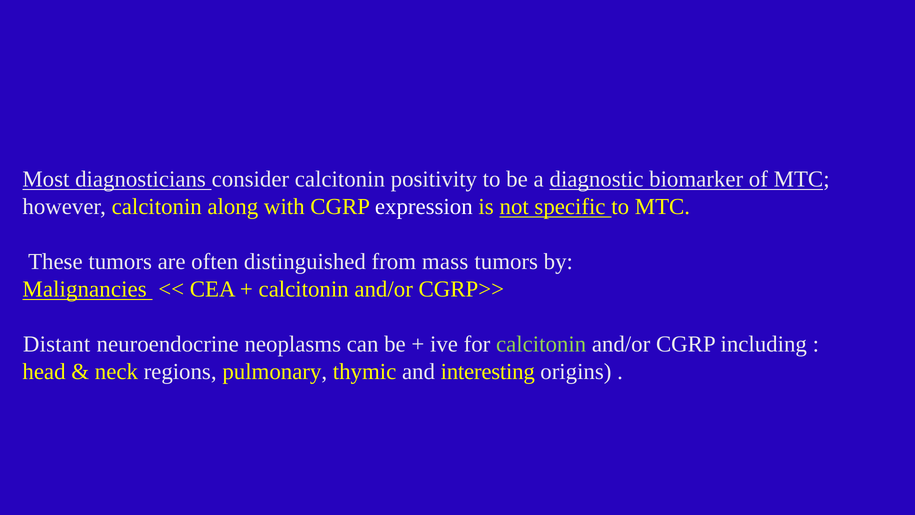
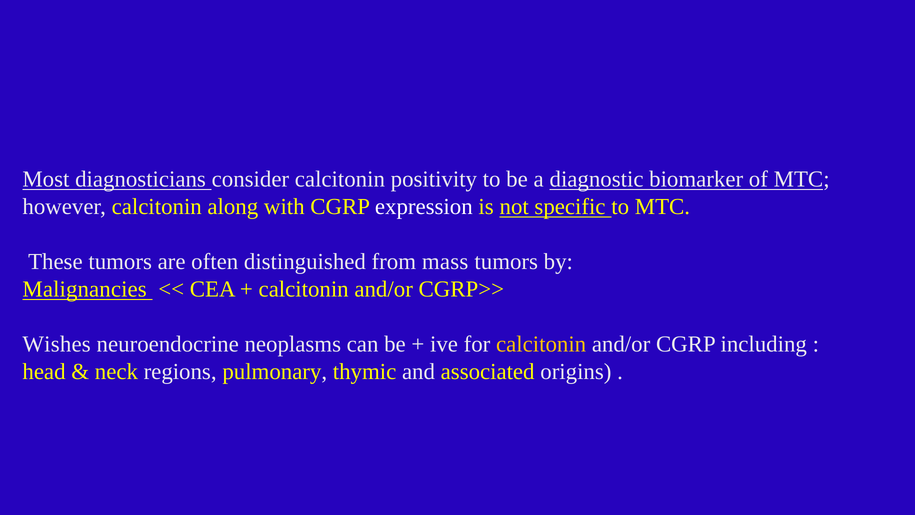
Distant: Distant -> Wishes (57, 344)
calcitonin colour: light green -> yellow (541, 344)
interesting: interesting -> associated (488, 371)
